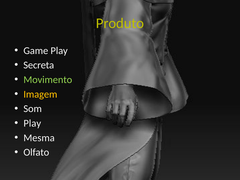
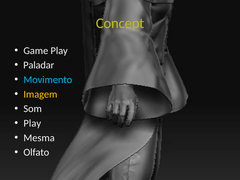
Produto: Produto -> Concept (120, 23)
Secreta: Secreta -> Paladar (39, 65)
Movimento colour: light green -> light blue (48, 80)
